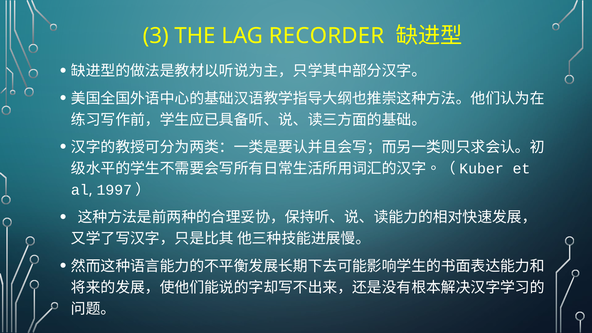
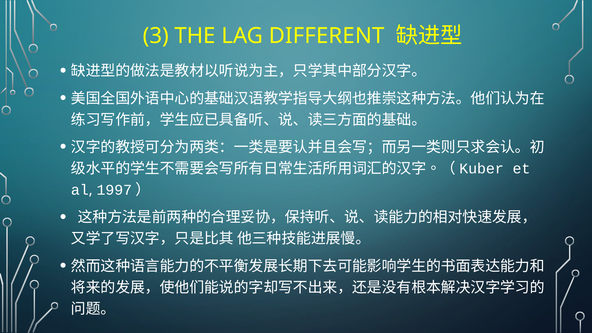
RECORDER: RECORDER -> DIFFERENT (327, 36)
